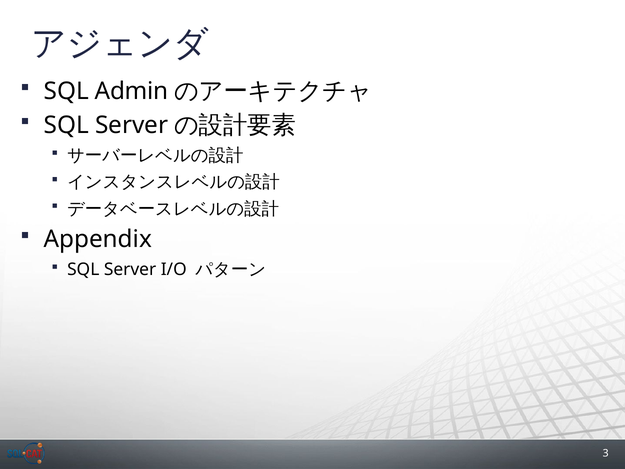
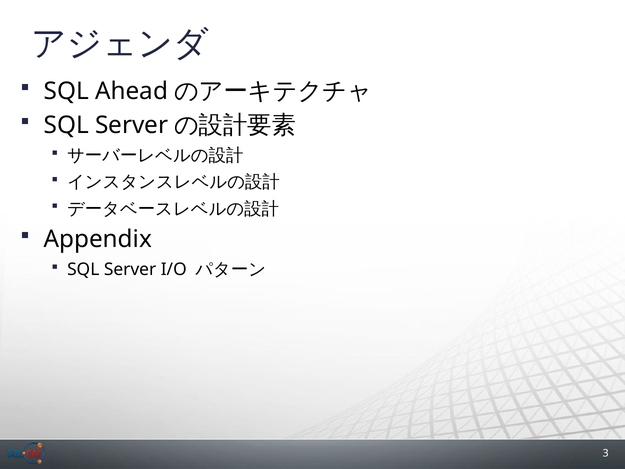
Admin: Admin -> Ahead (132, 91)
